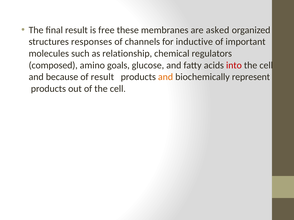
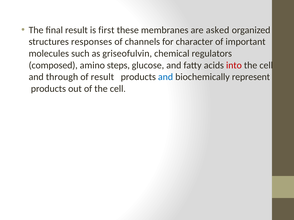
free: free -> first (106, 30)
inductive: inductive -> character (194, 42)
relationship: relationship -> griseofulvin (127, 54)
goals: goals -> steps (118, 65)
because: because -> through (62, 77)
and colour: orange -> blue (166, 77)
